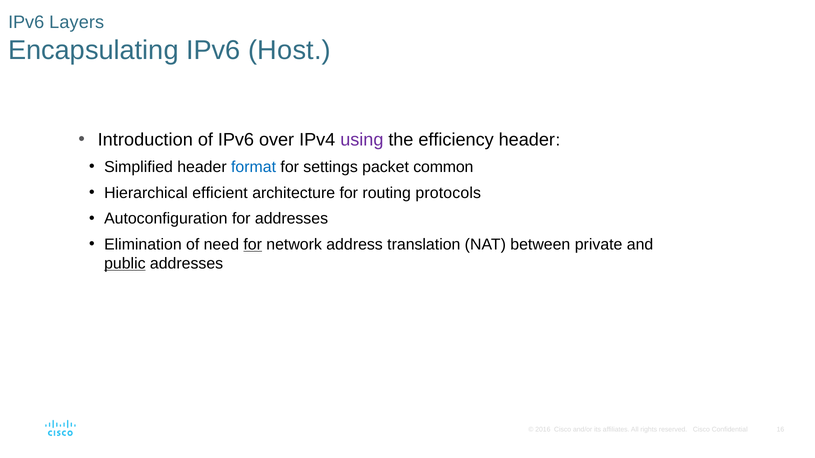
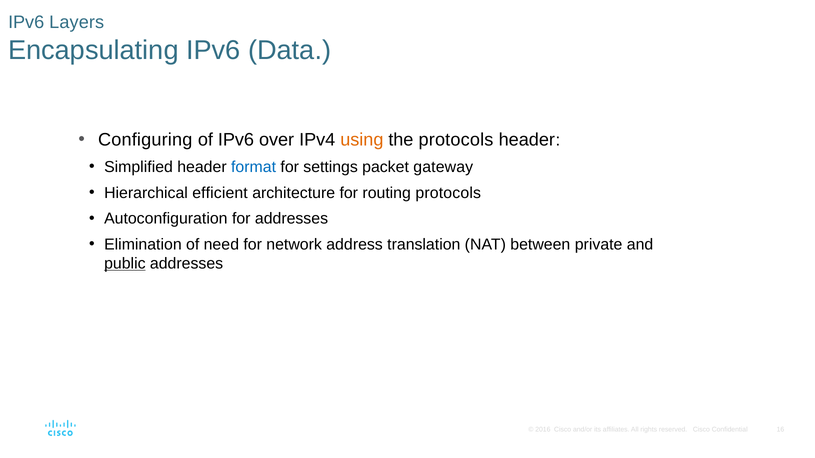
Host: Host -> Data (290, 50)
Introduction: Introduction -> Configuring (145, 140)
using colour: purple -> orange (362, 140)
the efficiency: efficiency -> protocols (456, 140)
common: common -> gateway (443, 167)
for underline: present -> none (253, 245)
